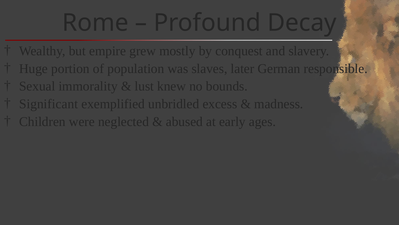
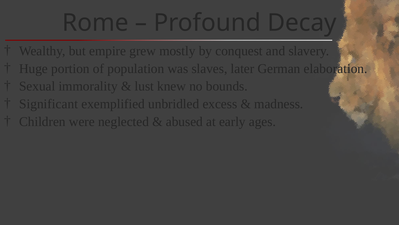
responsible: responsible -> elaboration (336, 68)
